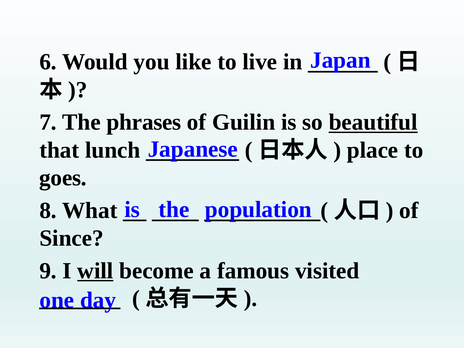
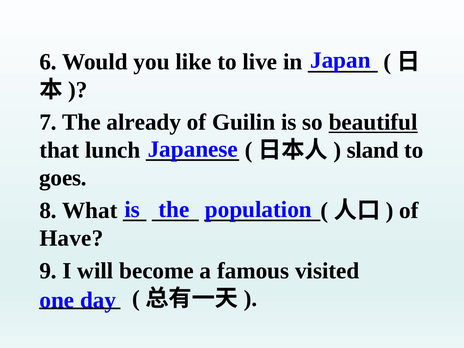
phrases: phrases -> already (144, 122)
place: place -> sland (373, 150)
Since: Since -> Have (71, 238)
will underline: present -> none (95, 271)
